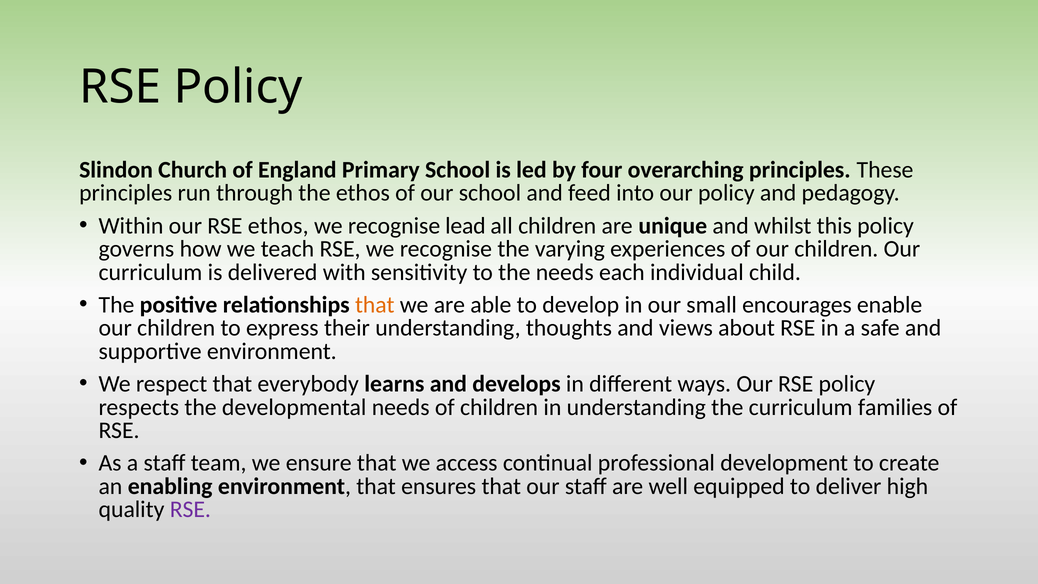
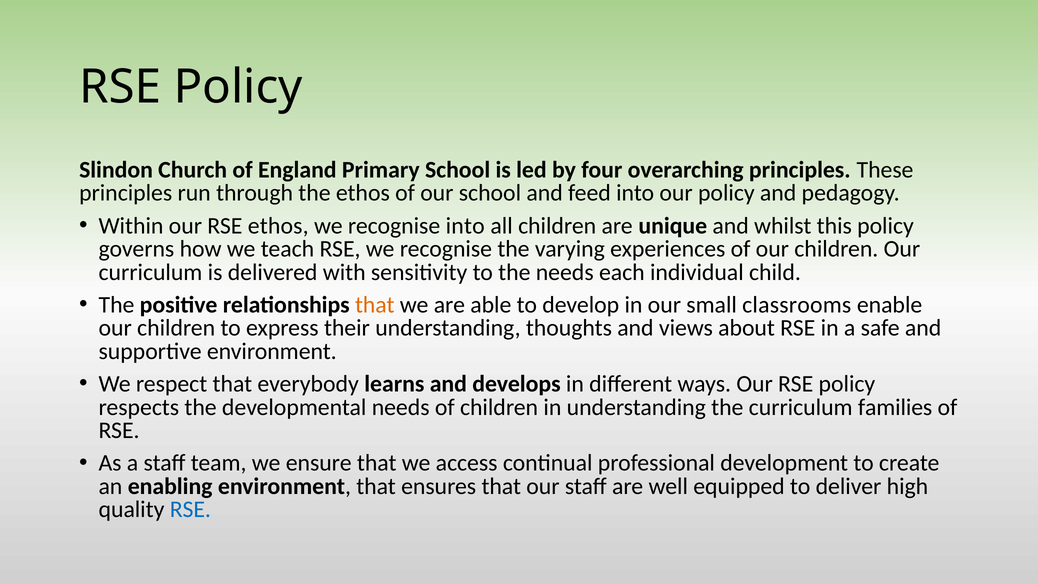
recognise lead: lead -> into (465, 226)
encourages: encourages -> classrooms (797, 305)
RSE colour: purple -> blue (190, 509)
